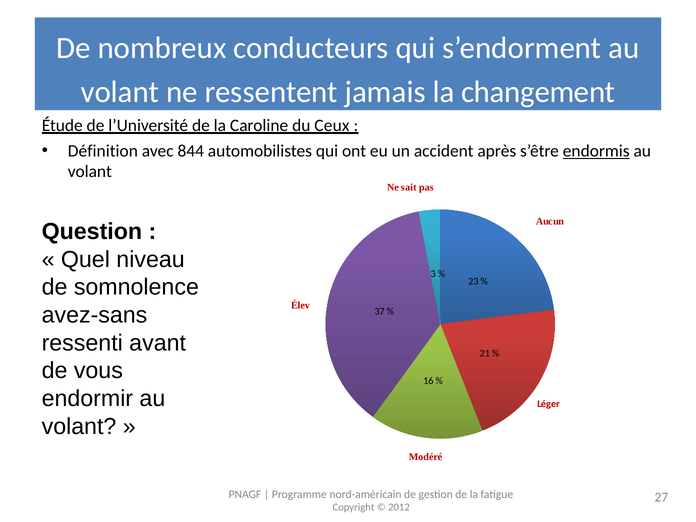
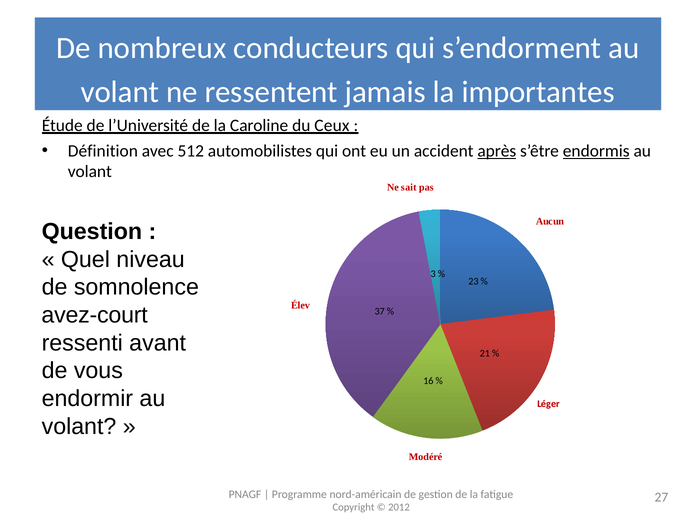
changement: changement -> importantes (538, 92)
844: 844 -> 512 (191, 151)
après underline: none -> present (497, 151)
avez-sans: avez-sans -> avez-court (95, 315)
